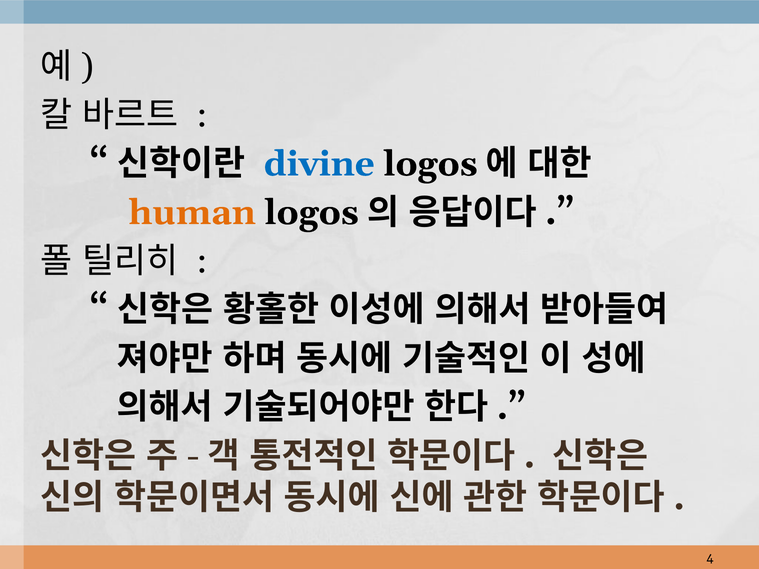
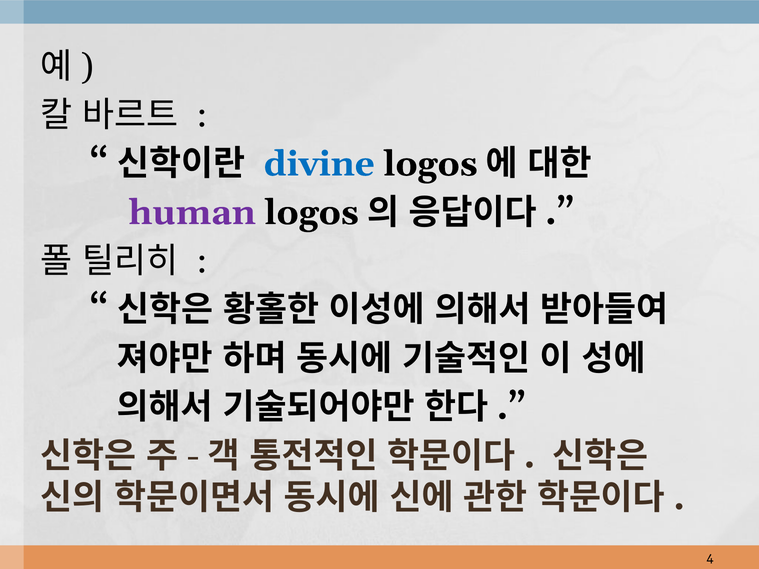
human colour: orange -> purple (192, 213)
